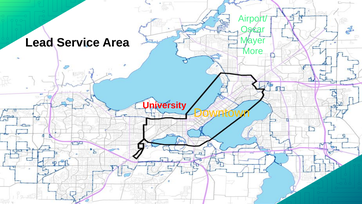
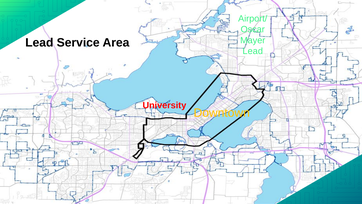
More: More -> Lead (253, 51)
